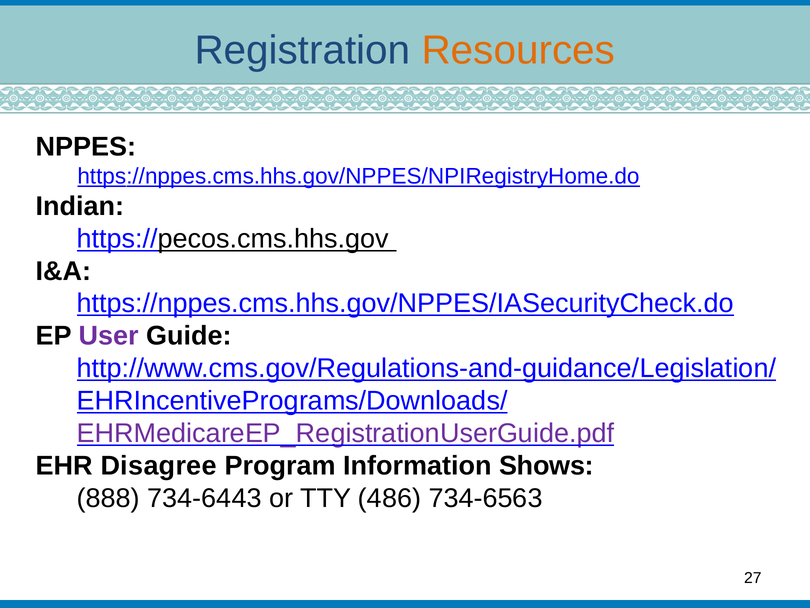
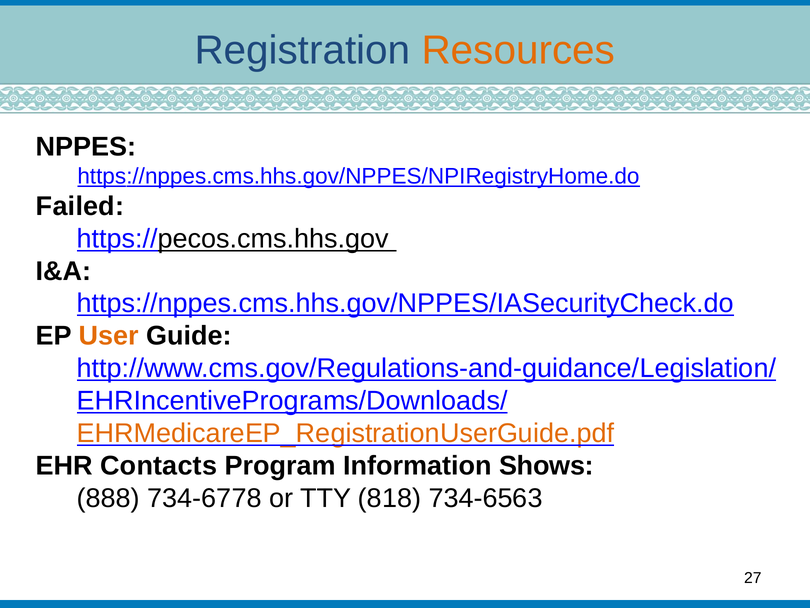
Indian: Indian -> Failed (80, 206)
User colour: purple -> orange (109, 336)
EHRMedicareEP_RegistrationUserGuide.pdf colour: purple -> orange (346, 433)
Disagree: Disagree -> Contacts (159, 465)
734-6443: 734-6443 -> 734-6778 (204, 498)
486: 486 -> 818 (390, 498)
